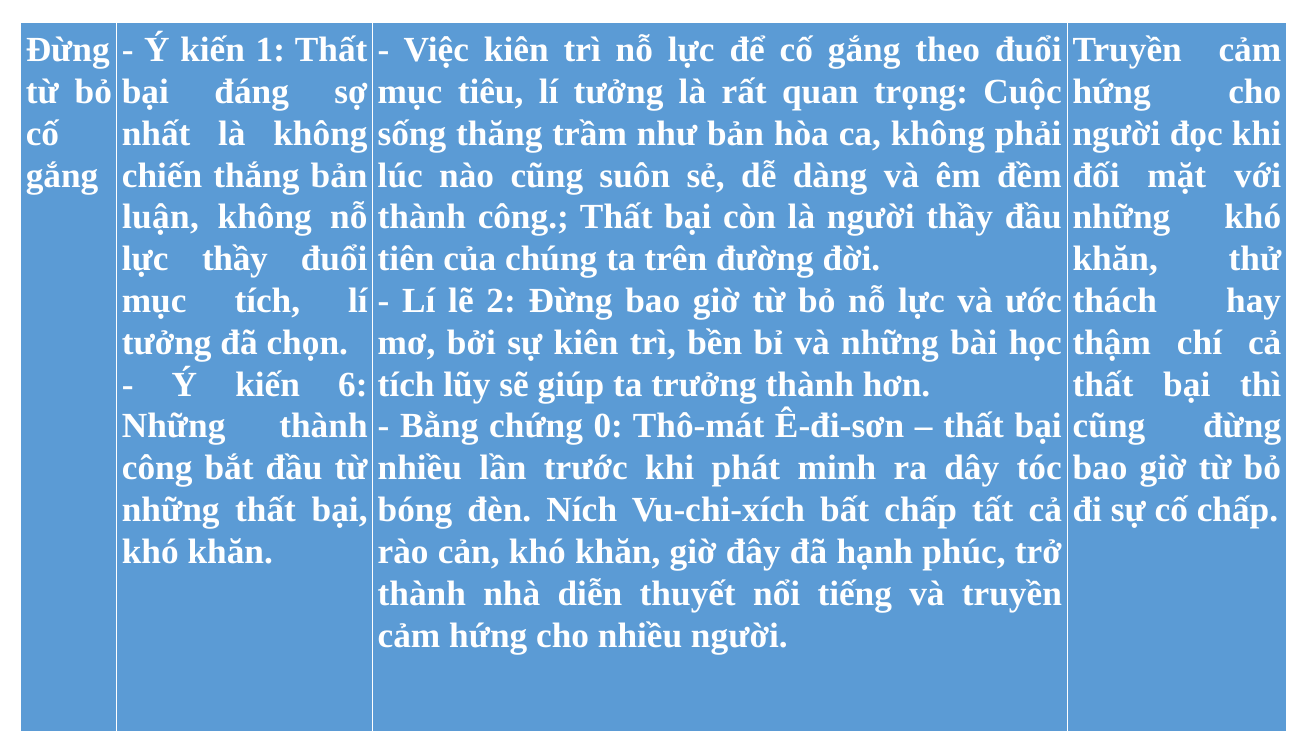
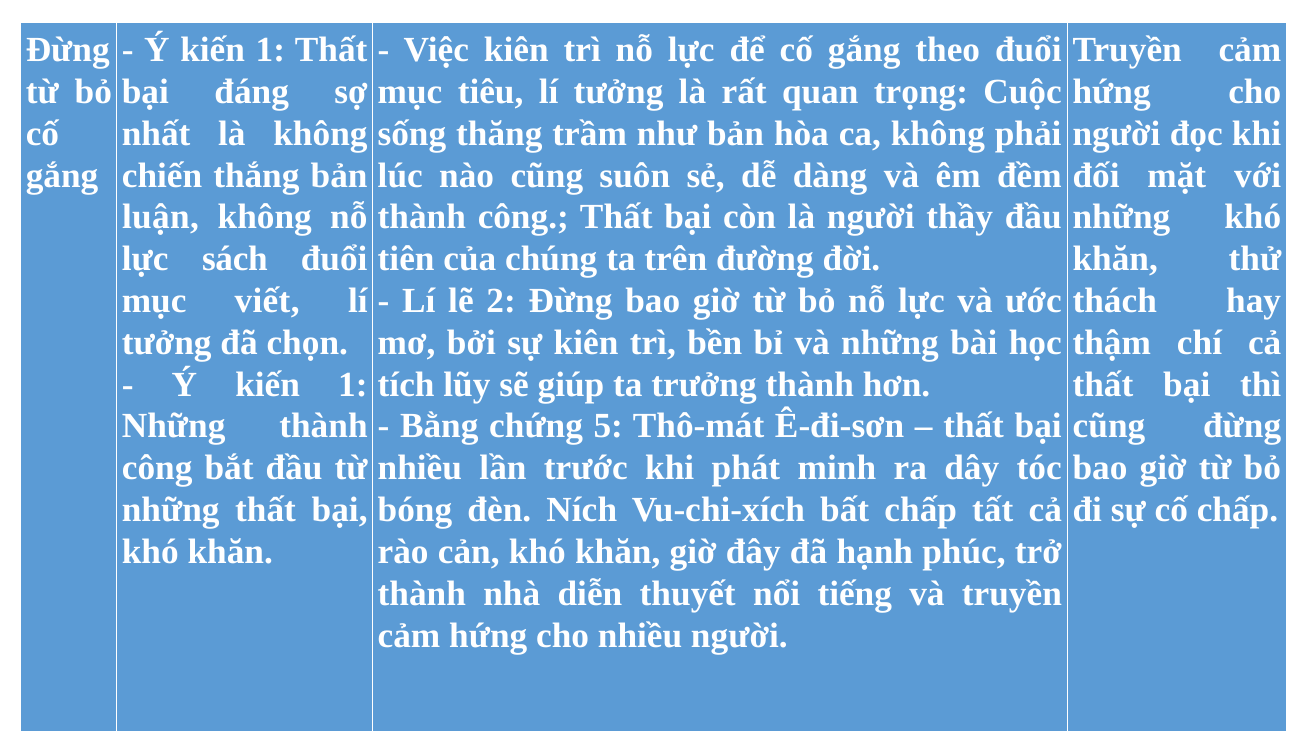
lực thầy: thầy -> sách (235, 259)
mục tích: tích -> viết (267, 301)
6: 6 -> 1 (353, 384)
0: 0 -> 5 (608, 426)
